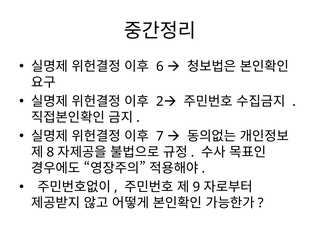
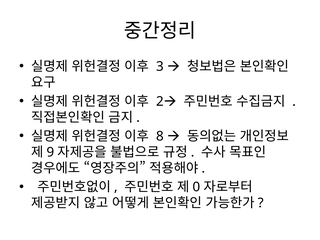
6: 6 -> 3 (160, 67)
7: 7 -> 8 (160, 136)
8: 8 -> 9 (50, 152)
9: 9 -> 0 (197, 187)
